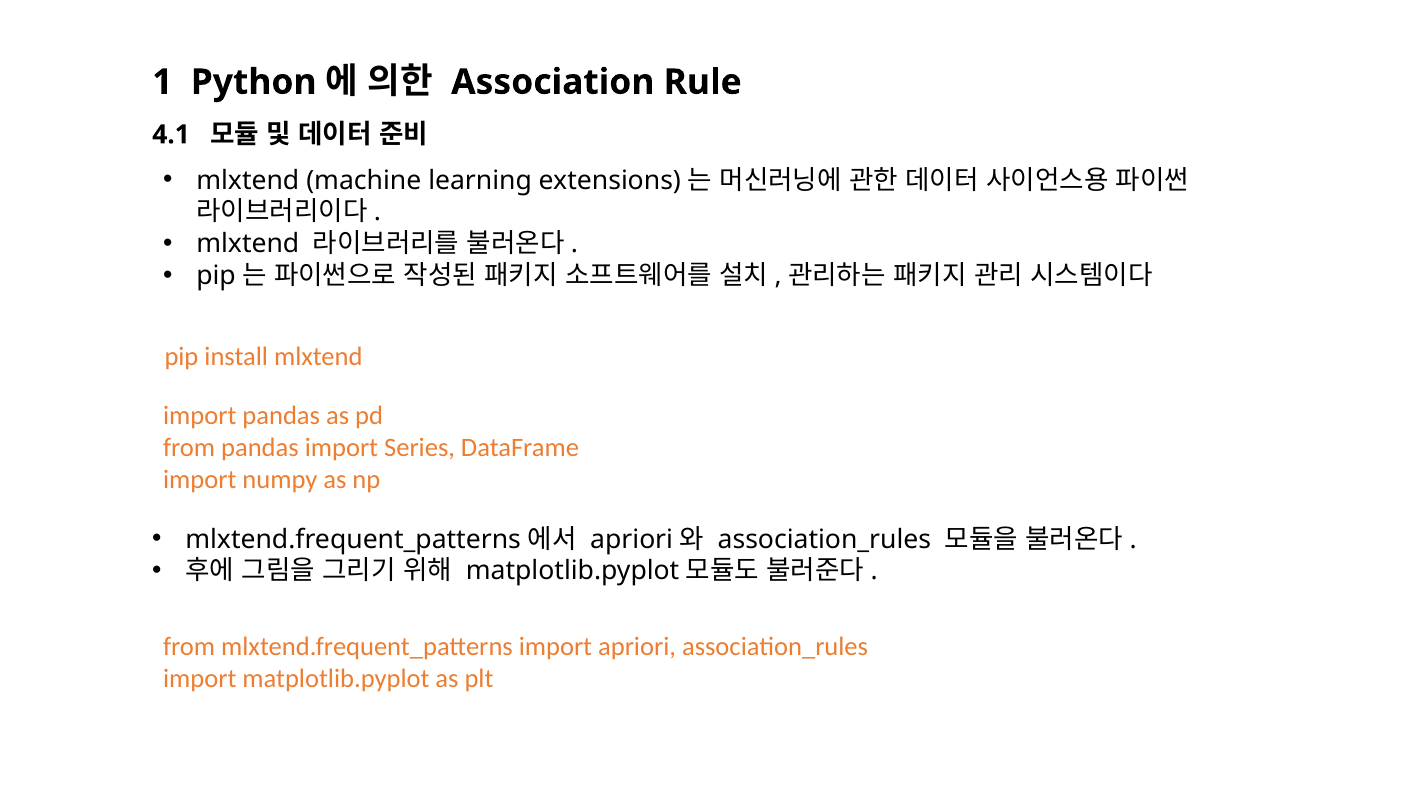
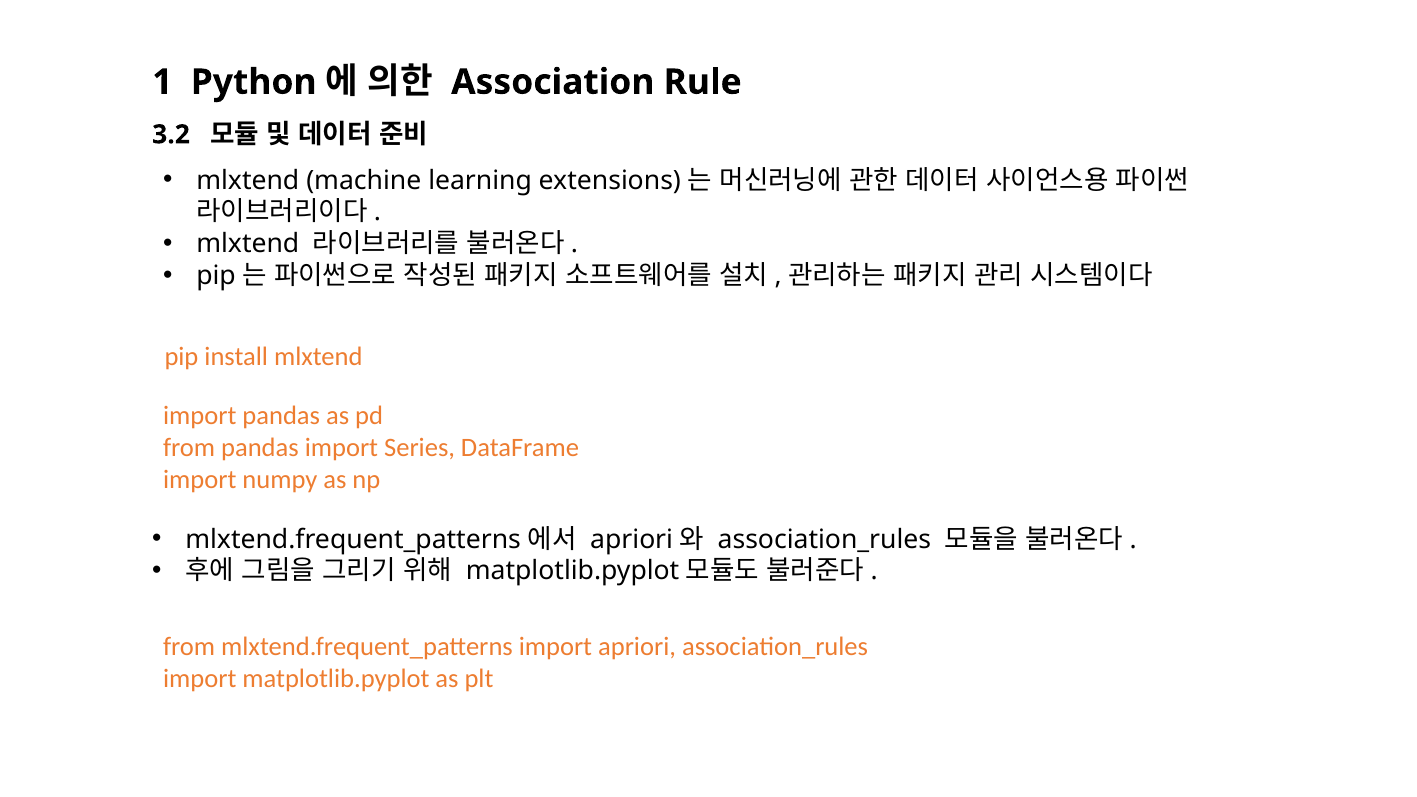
4.1: 4.1 -> 3.2 (171, 135)
